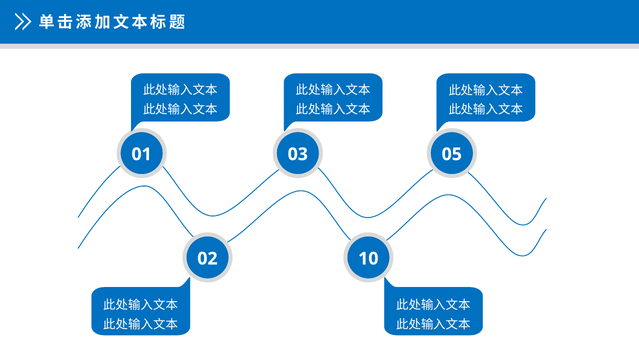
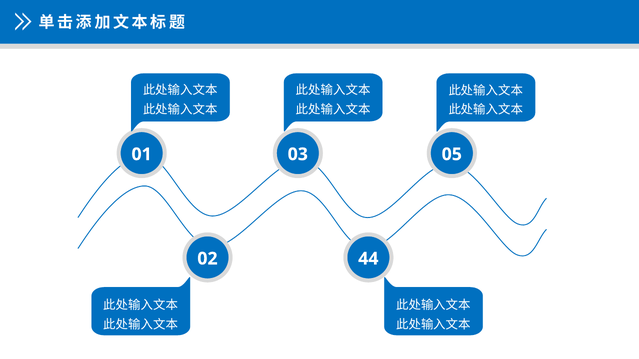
10: 10 -> 44 (368, 259)
